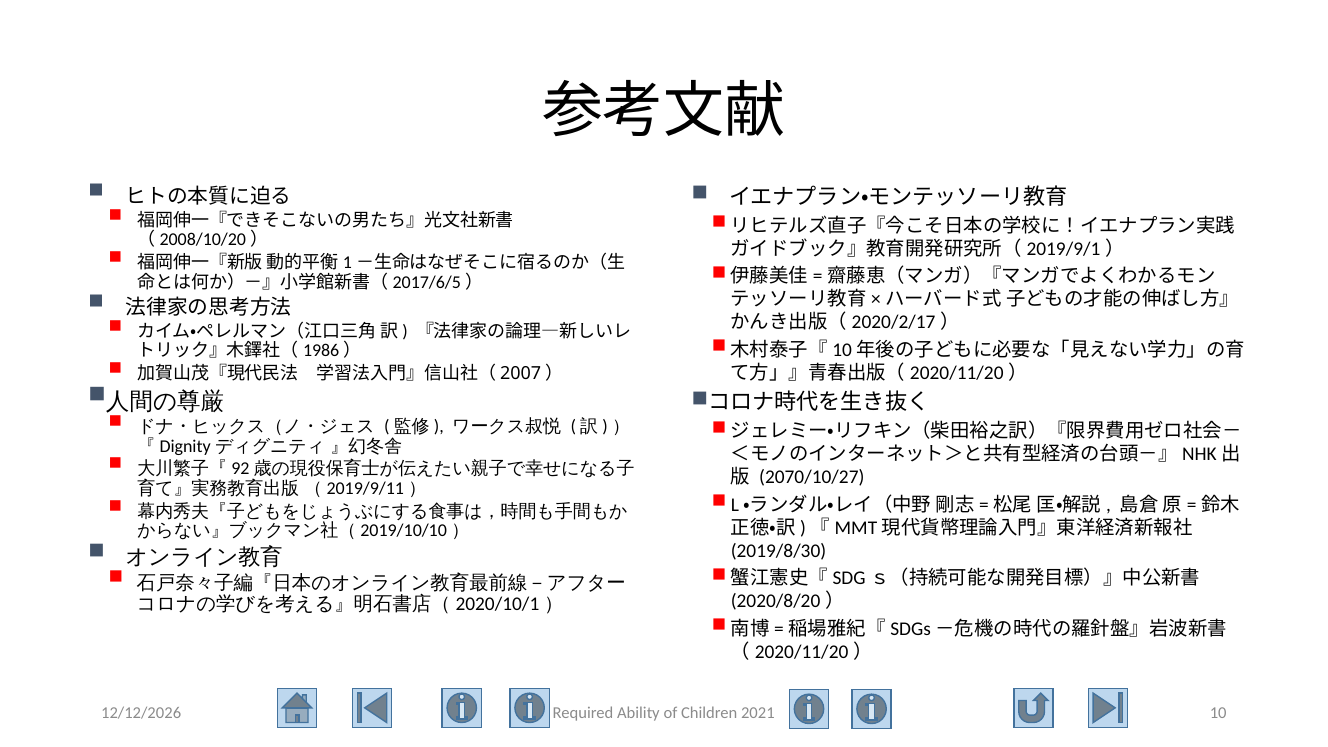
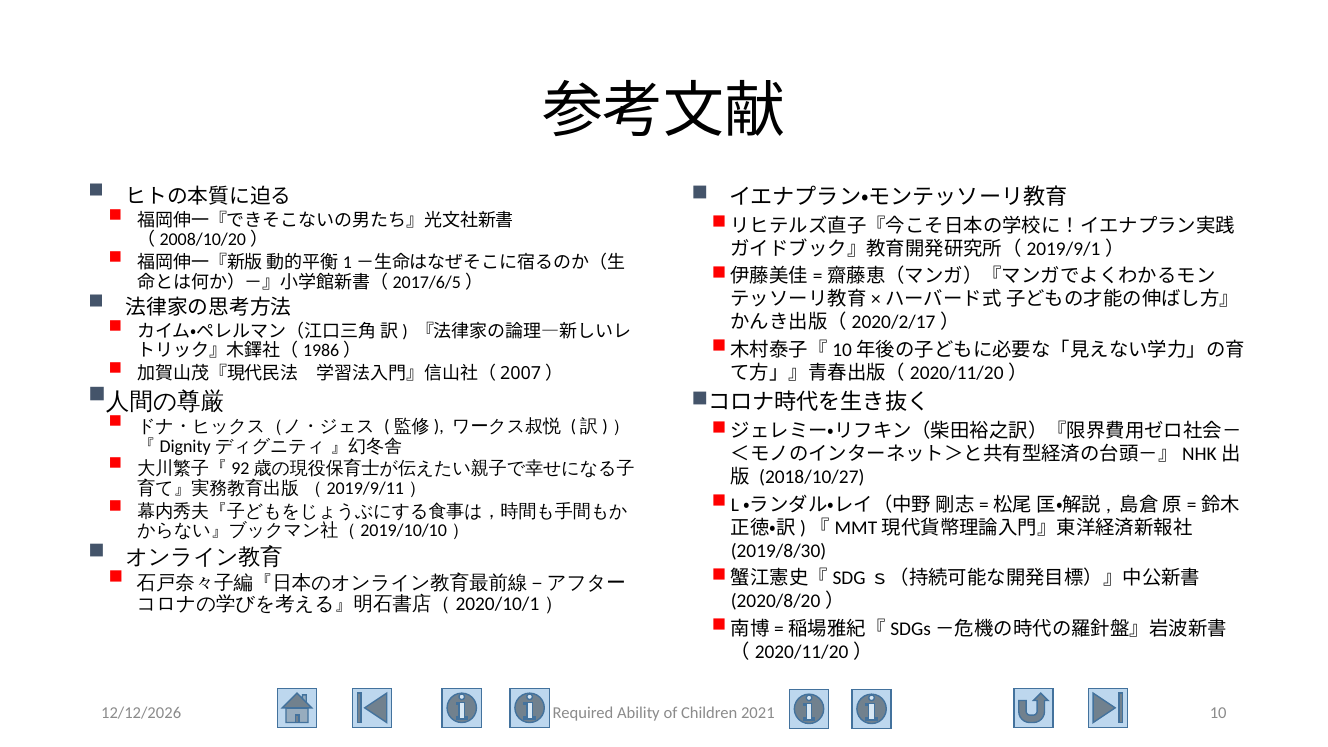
2070/10/27: 2070/10/27 -> 2018/10/27 (812, 478)
